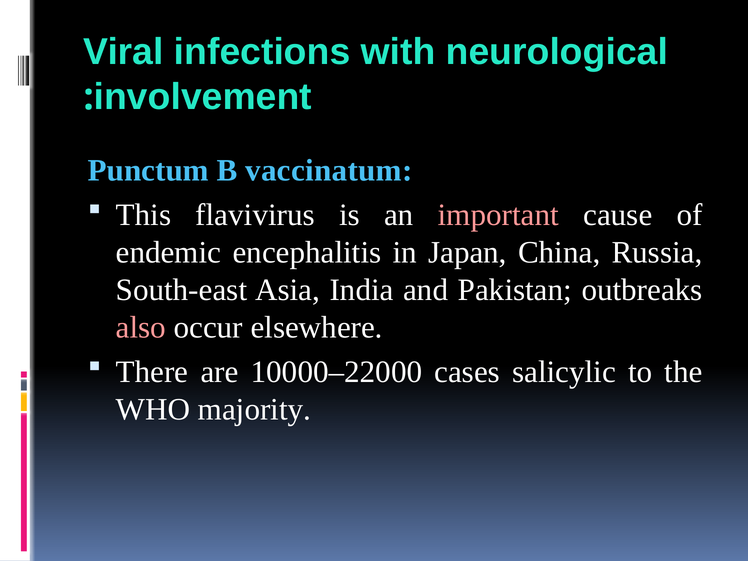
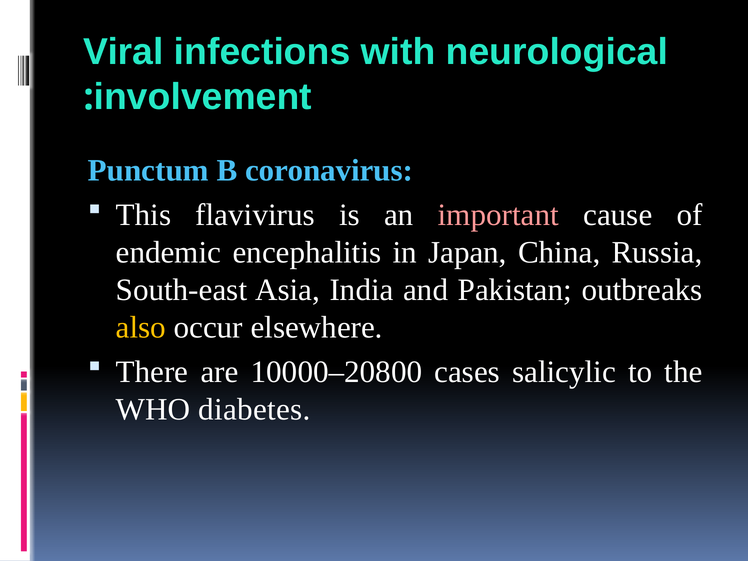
vaccinatum: vaccinatum -> coronavirus (329, 170)
also colour: pink -> yellow (141, 327)
10000–22000: 10000–22000 -> 10000–20800 (336, 372)
majority: majority -> diabetes (254, 409)
